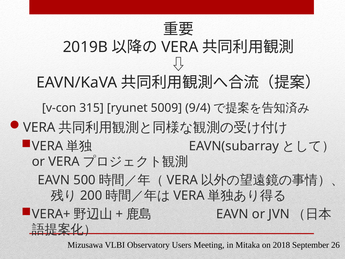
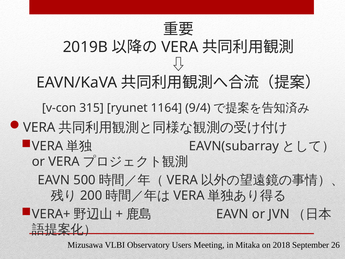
5009: 5009 -> 1164 (166, 108)
